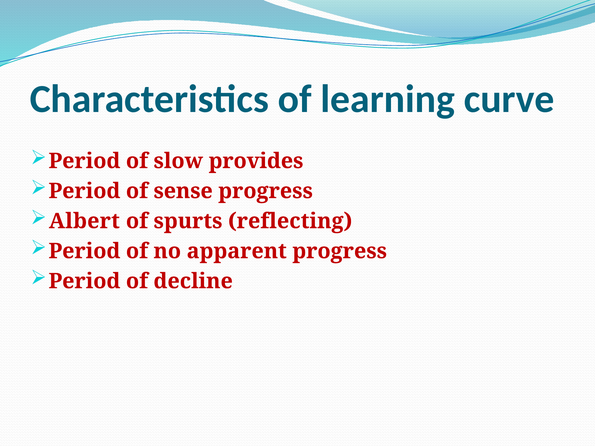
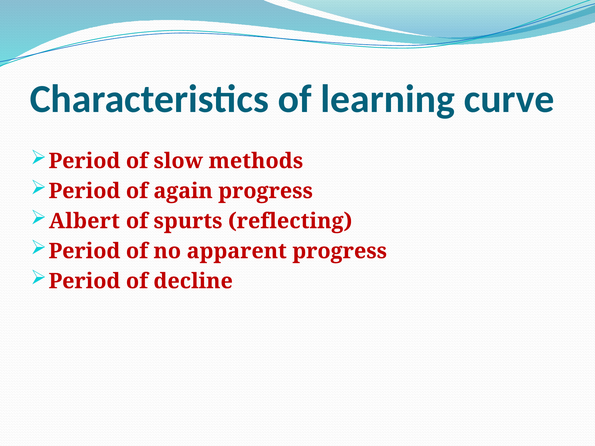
provides: provides -> methods (256, 161)
sense: sense -> again (183, 191)
